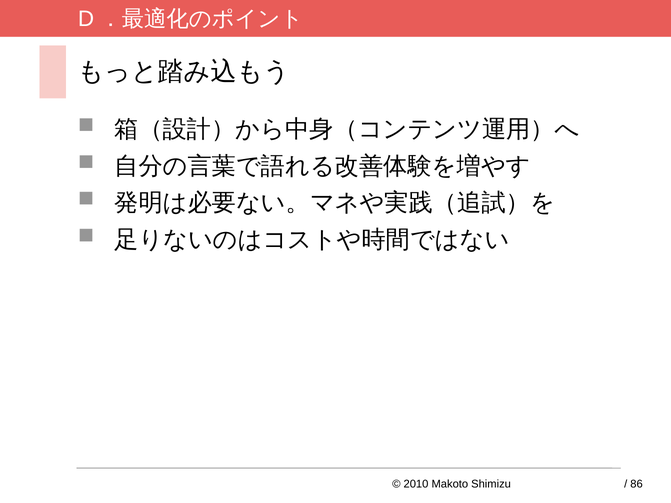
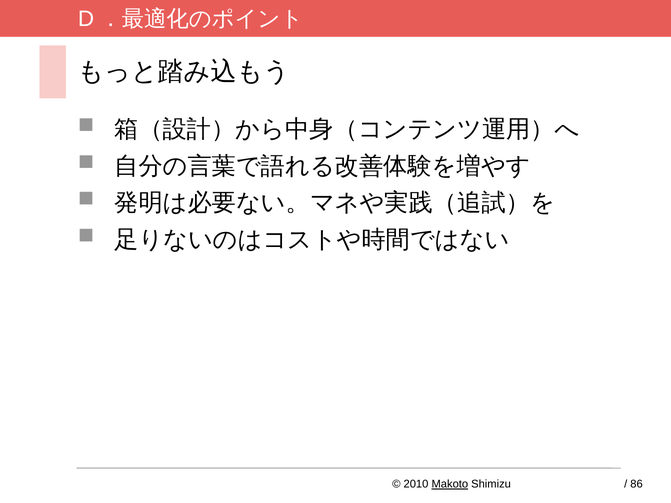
Makoto underline: none -> present (450, 484)
